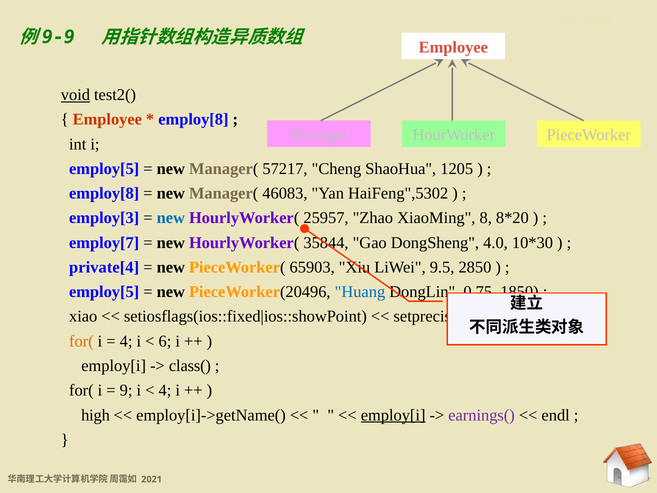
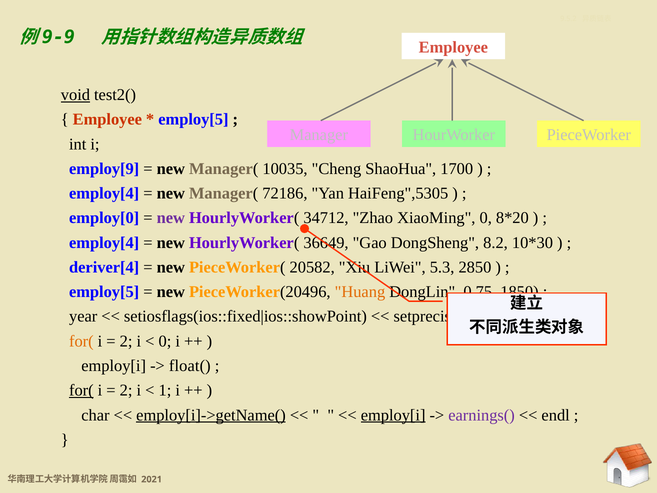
employ[8: employ[8 -> employ[5 (193, 119)
employ[5: employ[5 -> employ[9 (104, 169)
57217: 57217 -> 10035 (285, 169)
1205: 1205 -> 1700 (457, 169)
employ[8: employ[8 -> employ[4 (104, 193)
46083: 46083 -> 72186 (285, 193)
HaiFeng",5302: HaiFeng",5302 -> HaiFeng",5305 (398, 193)
employ[3: employ[3 -> employ[0 (104, 218)
new colour: blue -> purple (171, 218)
25957: 25957 -> 34712 (326, 218)
XiaoMing 8: 8 -> 0 (486, 218)
employ[7: employ[7 -> employ[4 (104, 243)
35844: 35844 -> 36649 (326, 243)
4.0: 4.0 -> 8.2 (496, 243)
private[4: private[4 -> deriver[4 (104, 267)
65903: 65903 -> 20582 (312, 267)
9.5: 9.5 -> 5.3 (442, 267)
Huang colour: blue -> orange (360, 292)
xiao: xiao -> year (83, 316)
4: 4 -> 2 (126, 341)
6: 6 -> 0 (165, 341)
class(: class( -> float( (190, 366)
for( underline: none -> present (81, 390)
9: 9 -> 2 (126, 390)
4: 4 -> 1 (165, 390)
high: high -> char (95, 415)
employ[i]->getName( underline: none -> present (211, 415)
